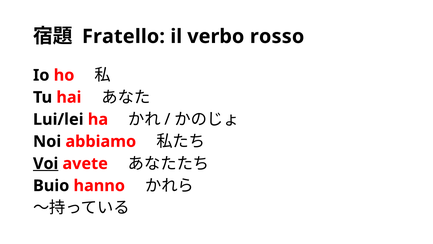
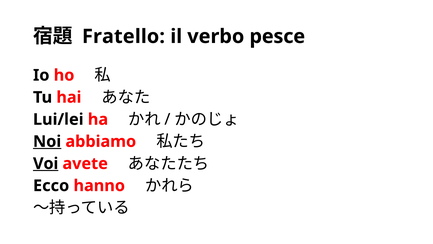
rosso: rosso -> pesce (277, 36)
Noi underline: none -> present (47, 141)
Buio: Buio -> Ecco (51, 185)
